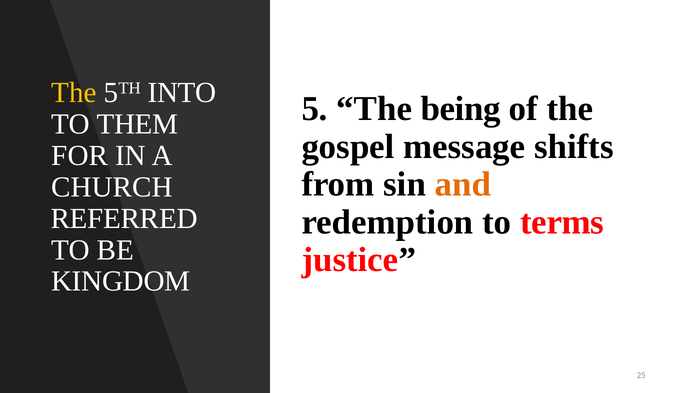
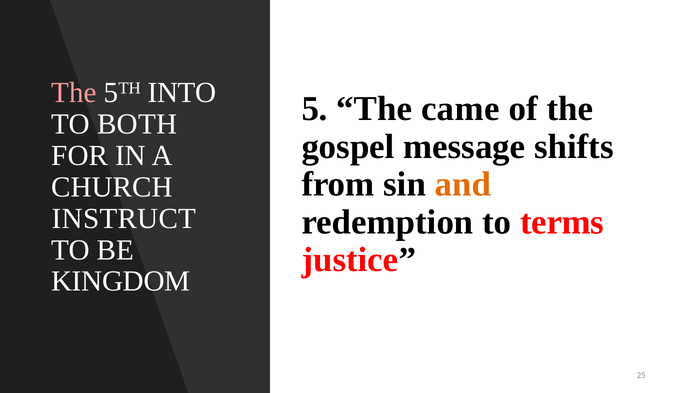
The colour: yellow -> pink (74, 93)
being: being -> came (460, 109)
THEM: THEM -> BOTH (137, 124)
REFERRED: REFERRED -> INSTRUCT (124, 219)
